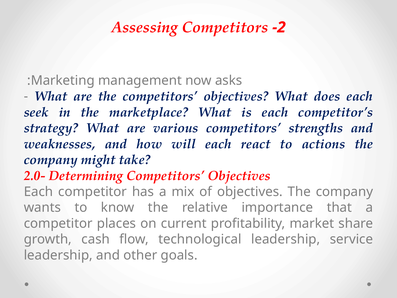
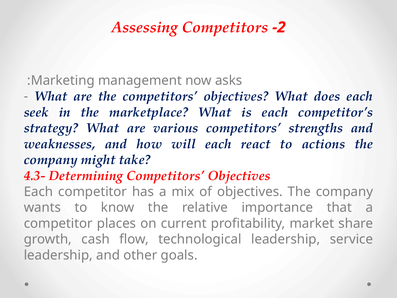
2.0-: 2.0- -> 4.3- (35, 176)
